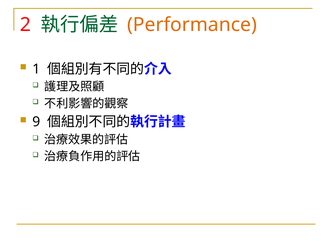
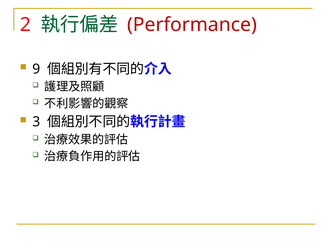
Performance colour: orange -> red (192, 25)
1: 1 -> 9 (36, 69)
9: 9 -> 3 (36, 122)
